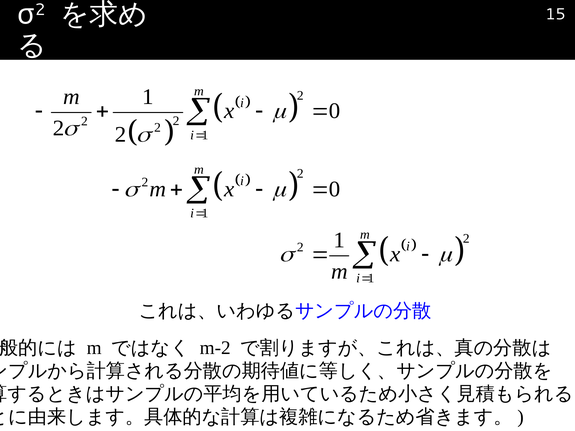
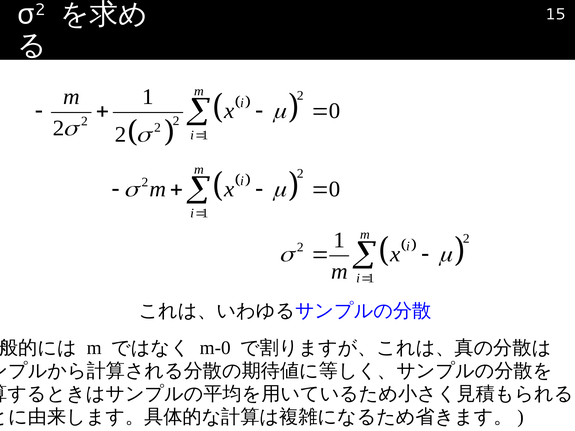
m-2: m-2 -> m-0 (215, 348)
